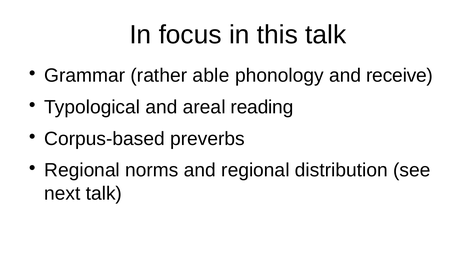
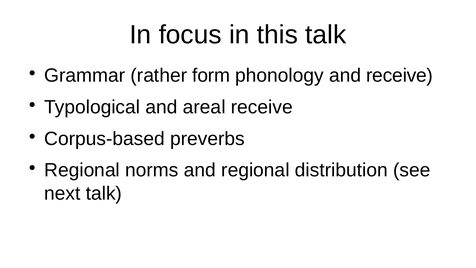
able: able -> form (211, 75)
areal reading: reading -> receive (262, 107)
